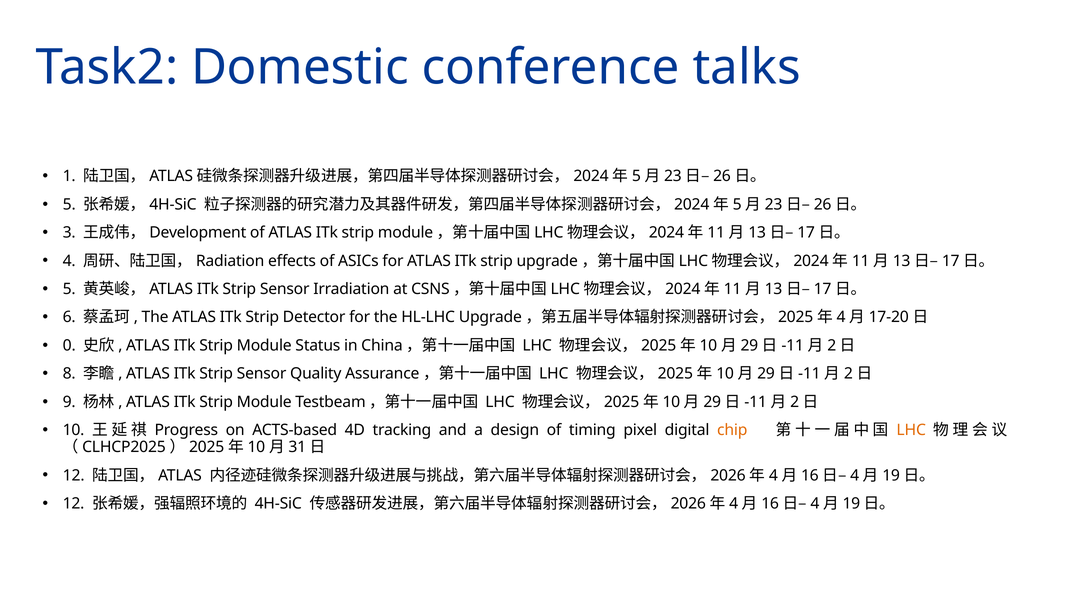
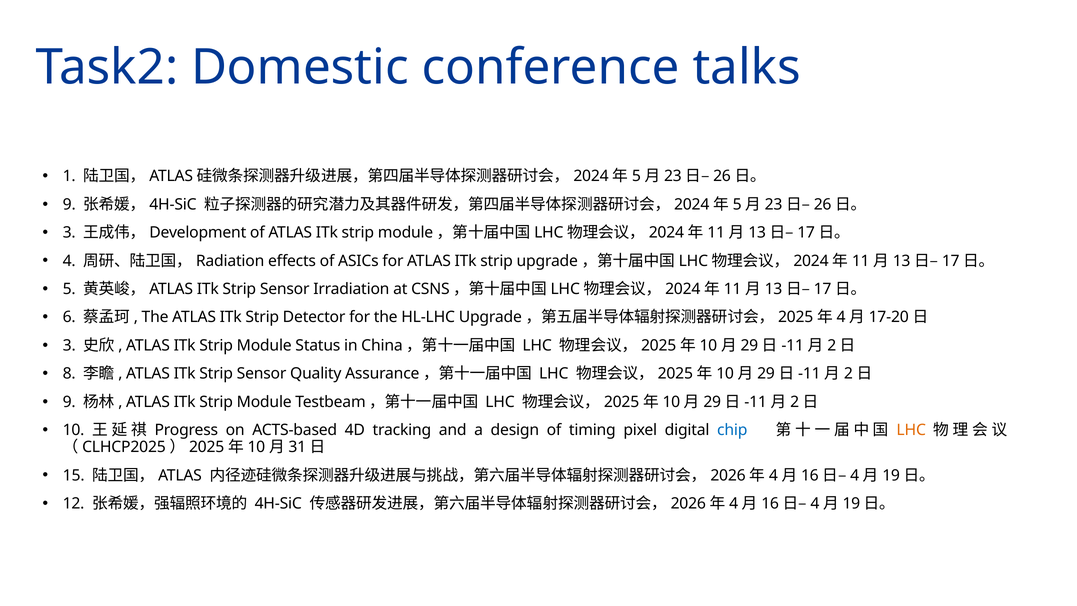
5: 5 -> 9 (69, 204)
0: 0 -> 3 (69, 345)
chip colour: orange -> blue (732, 430)
12: 12 -> 15 (74, 475)
